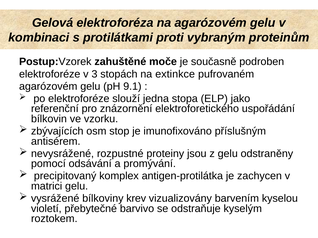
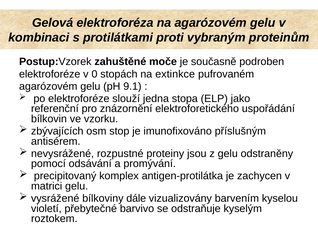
3: 3 -> 0 (94, 74)
krev: krev -> dále (136, 199)
